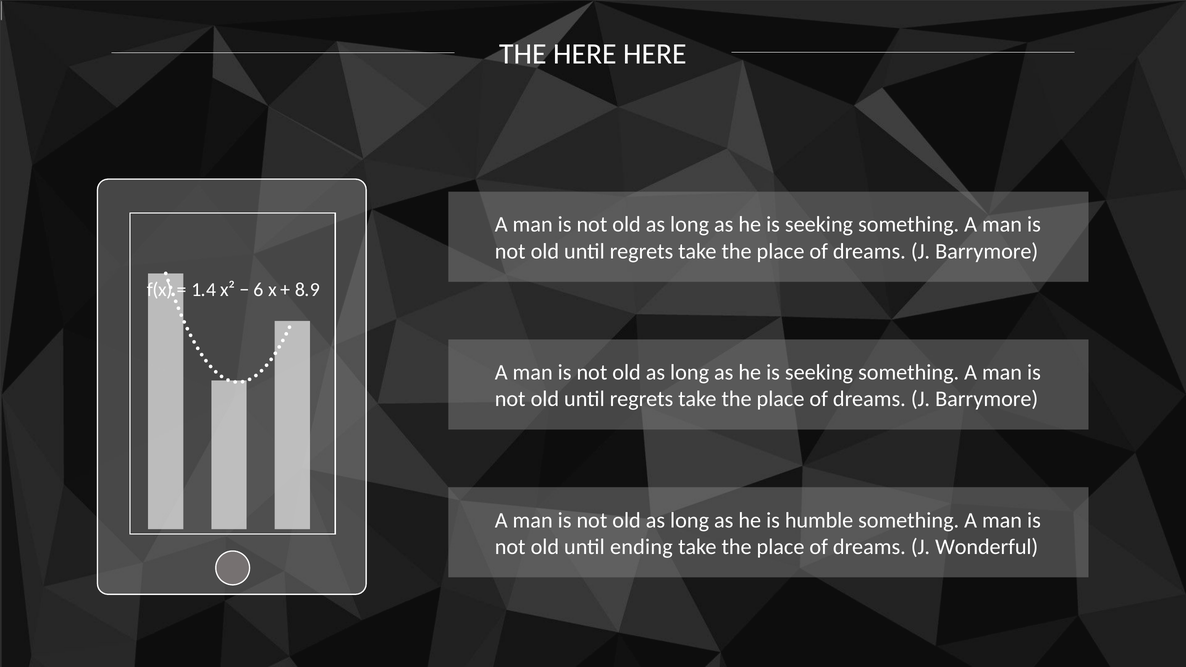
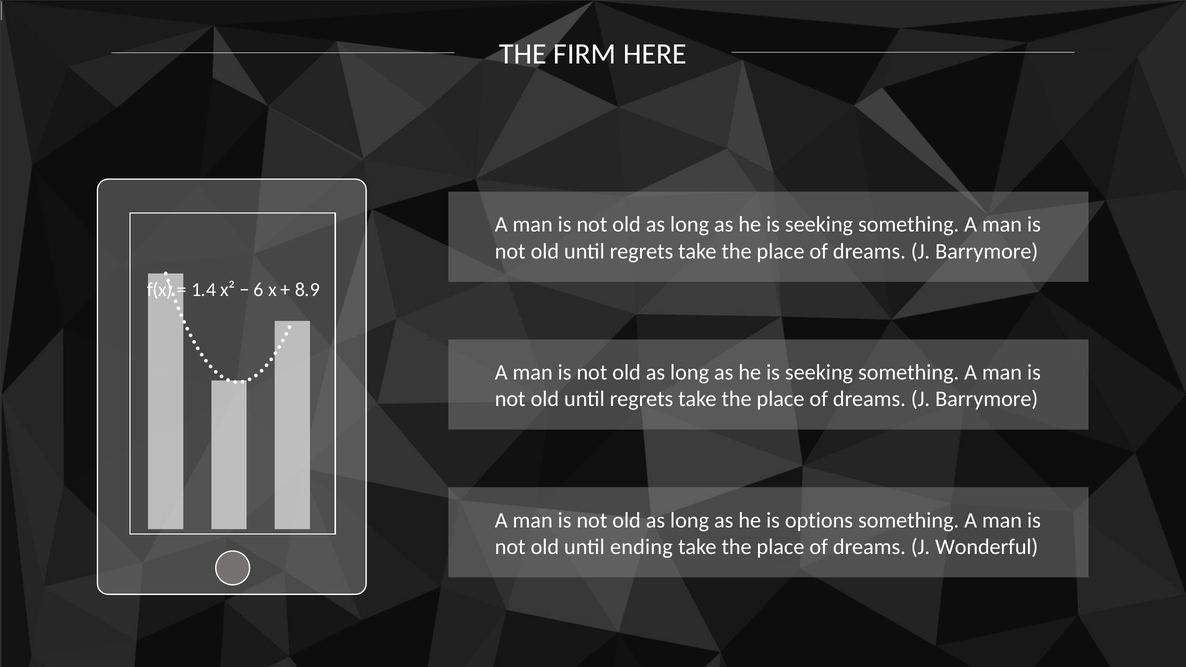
THE HERE: HERE -> FIRM (585, 54)
humble: humble -> options (819, 520)
